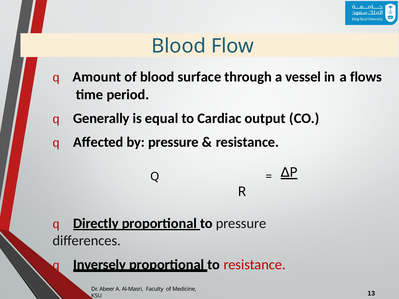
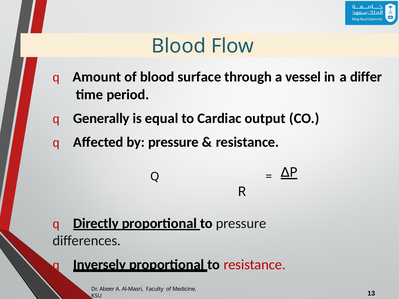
flows: flows -> differ (366, 77)
